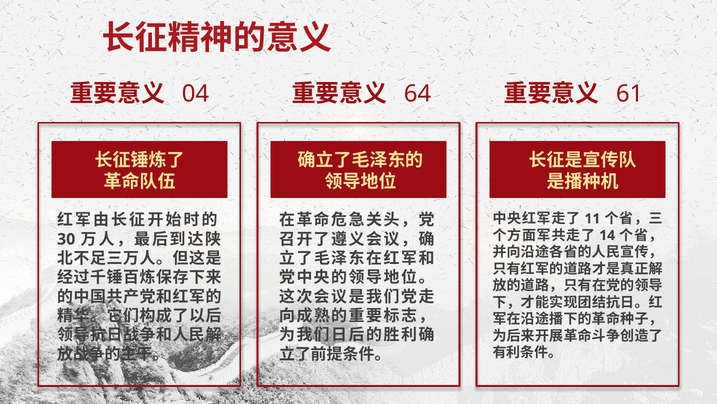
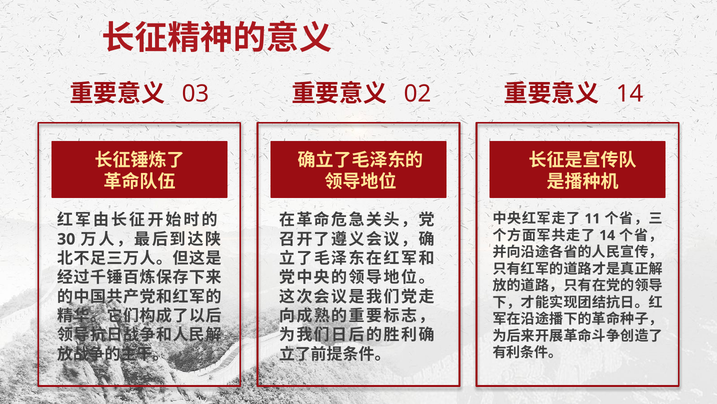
04: 04 -> 03 (195, 94)
64: 64 -> 02 (418, 94)
61: 61 -> 14 (630, 94)
